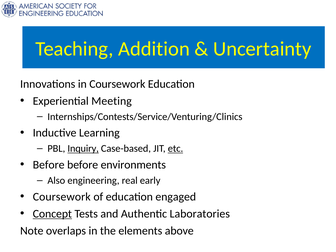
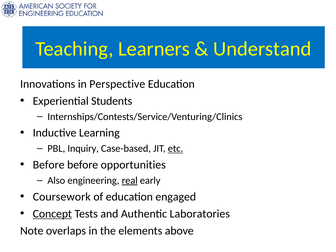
Addition: Addition -> Learners (154, 49)
Uncertainty: Uncertainty -> Understand (262, 49)
in Coursework: Coursework -> Perspective (117, 84)
Meeting: Meeting -> Students (112, 101)
Inquiry underline: present -> none (83, 149)
environments: environments -> opportunities (133, 165)
real underline: none -> present (130, 180)
